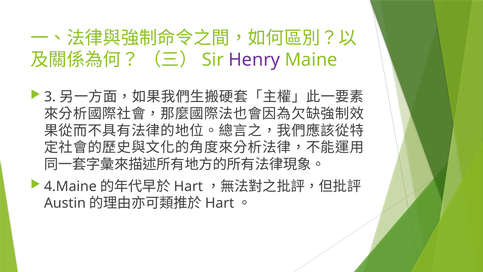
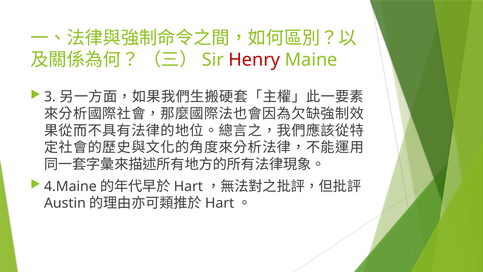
Henry colour: purple -> red (254, 60)
